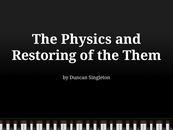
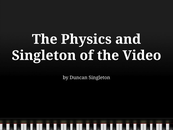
Restoring: Restoring -> Singleton (44, 55)
Them: Them -> Video (142, 55)
